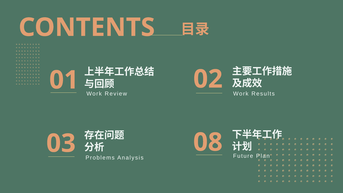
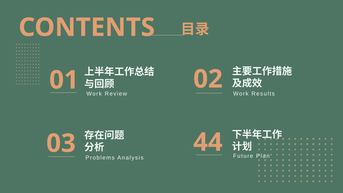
08: 08 -> 44 (208, 142)
